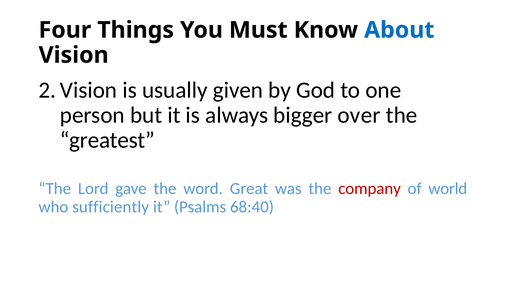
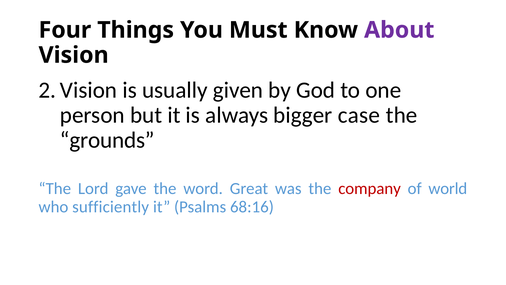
About colour: blue -> purple (399, 30)
over: over -> case (359, 115)
greatest: greatest -> grounds (107, 140)
68:40: 68:40 -> 68:16 (252, 207)
